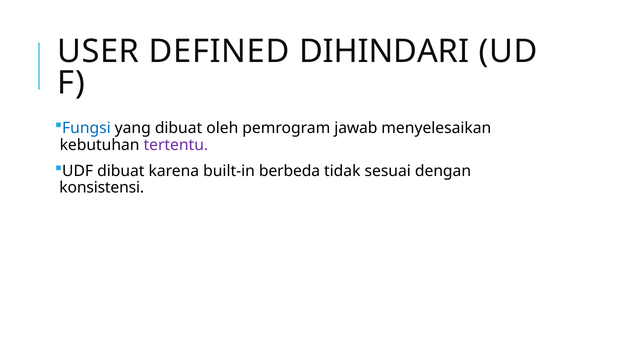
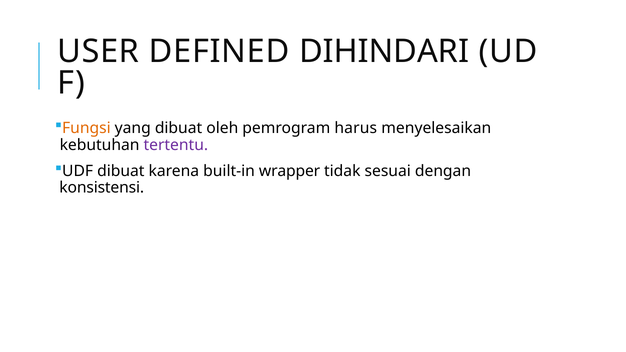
Fungsi colour: blue -> orange (86, 128)
jawab: jawab -> harus (356, 128)
berbeda: berbeda -> wrapper (290, 171)
